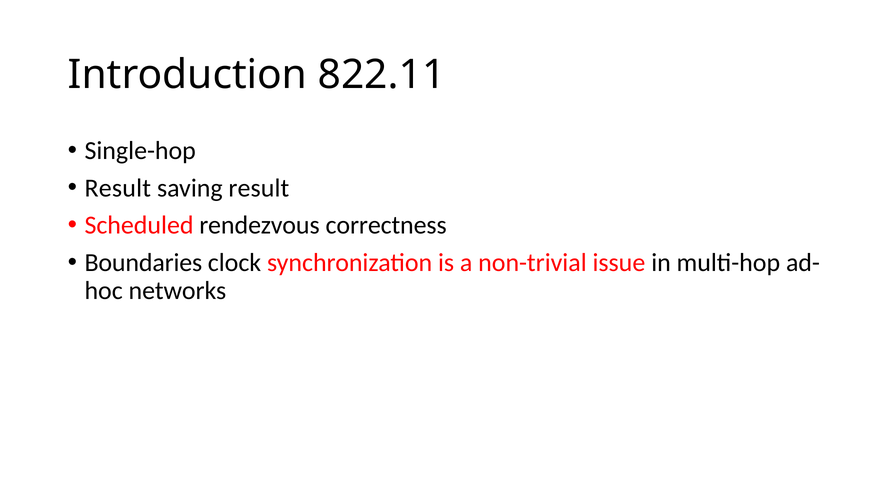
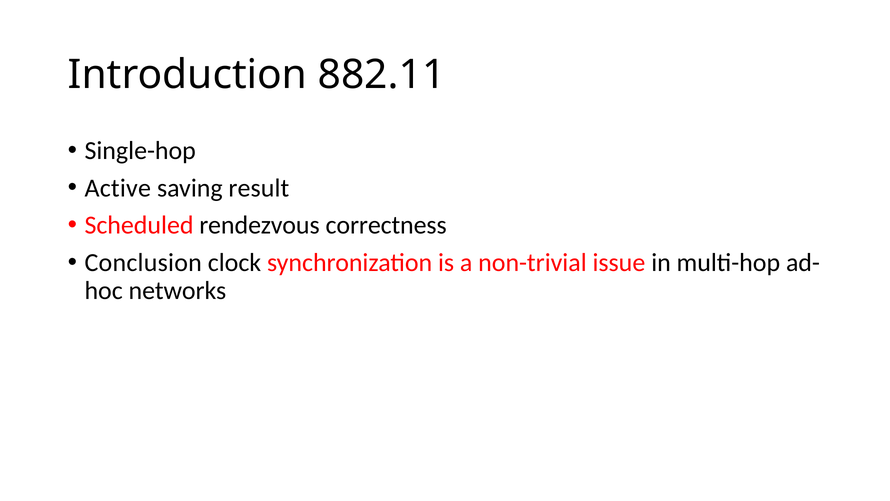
822.11: 822.11 -> 882.11 (382, 75)
Result: Result -> Active (118, 188)
Boundaries: Boundaries -> Conclusion (143, 262)
